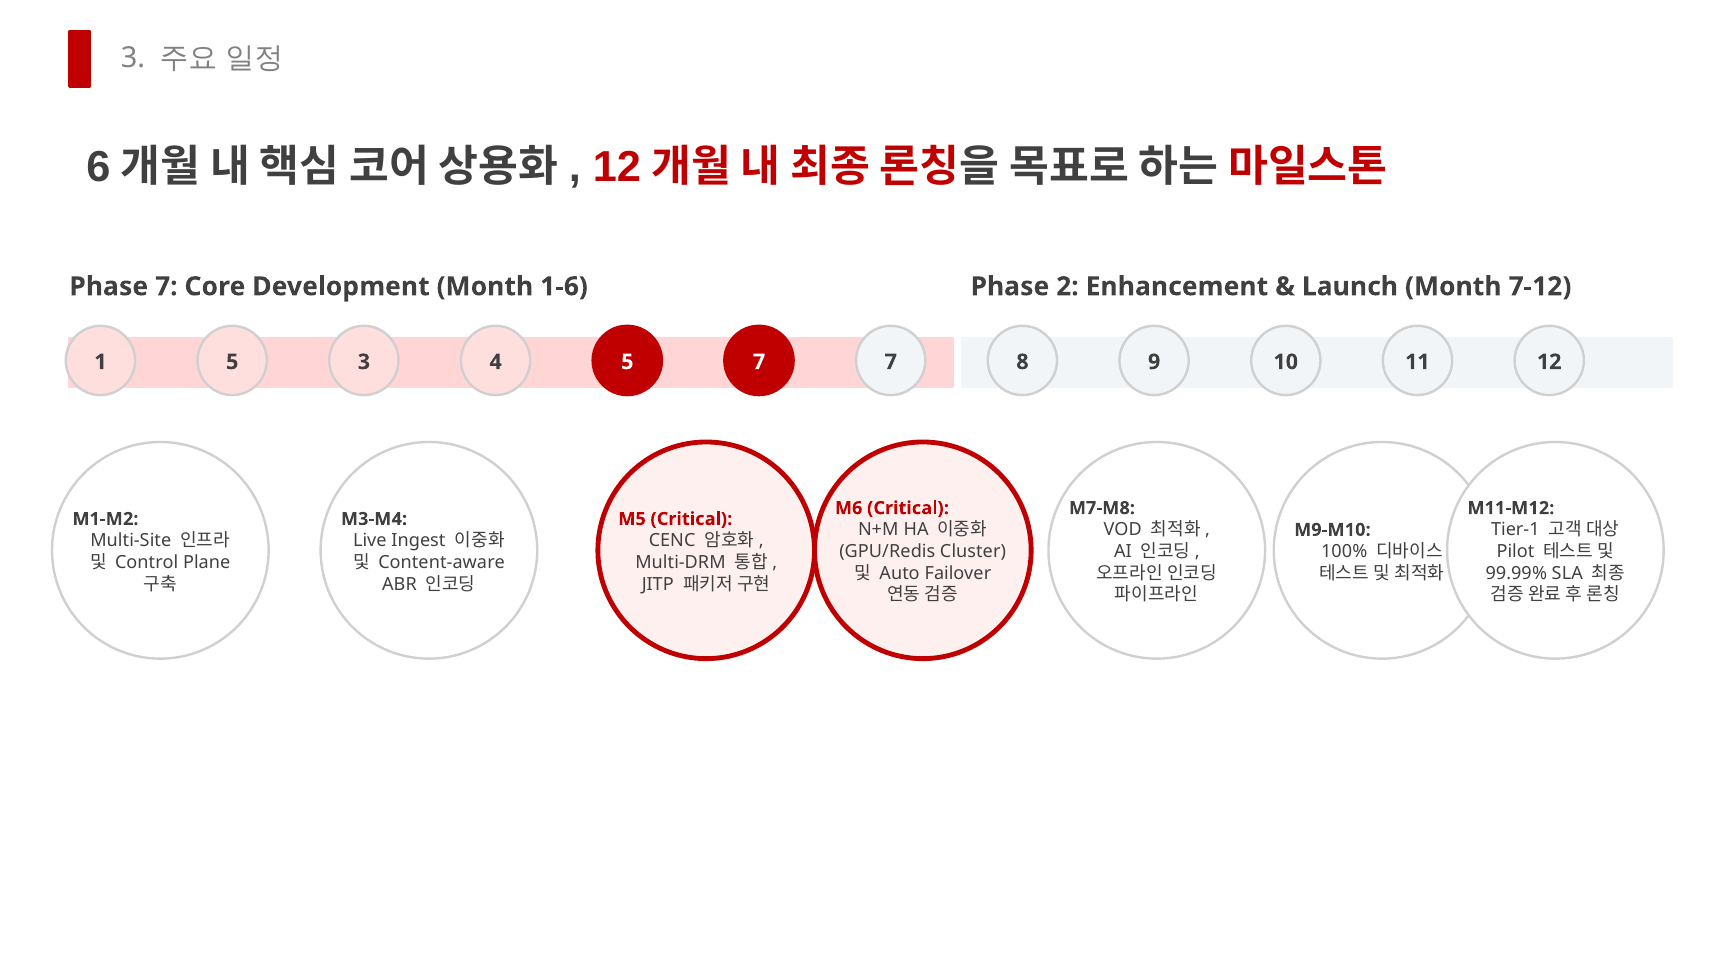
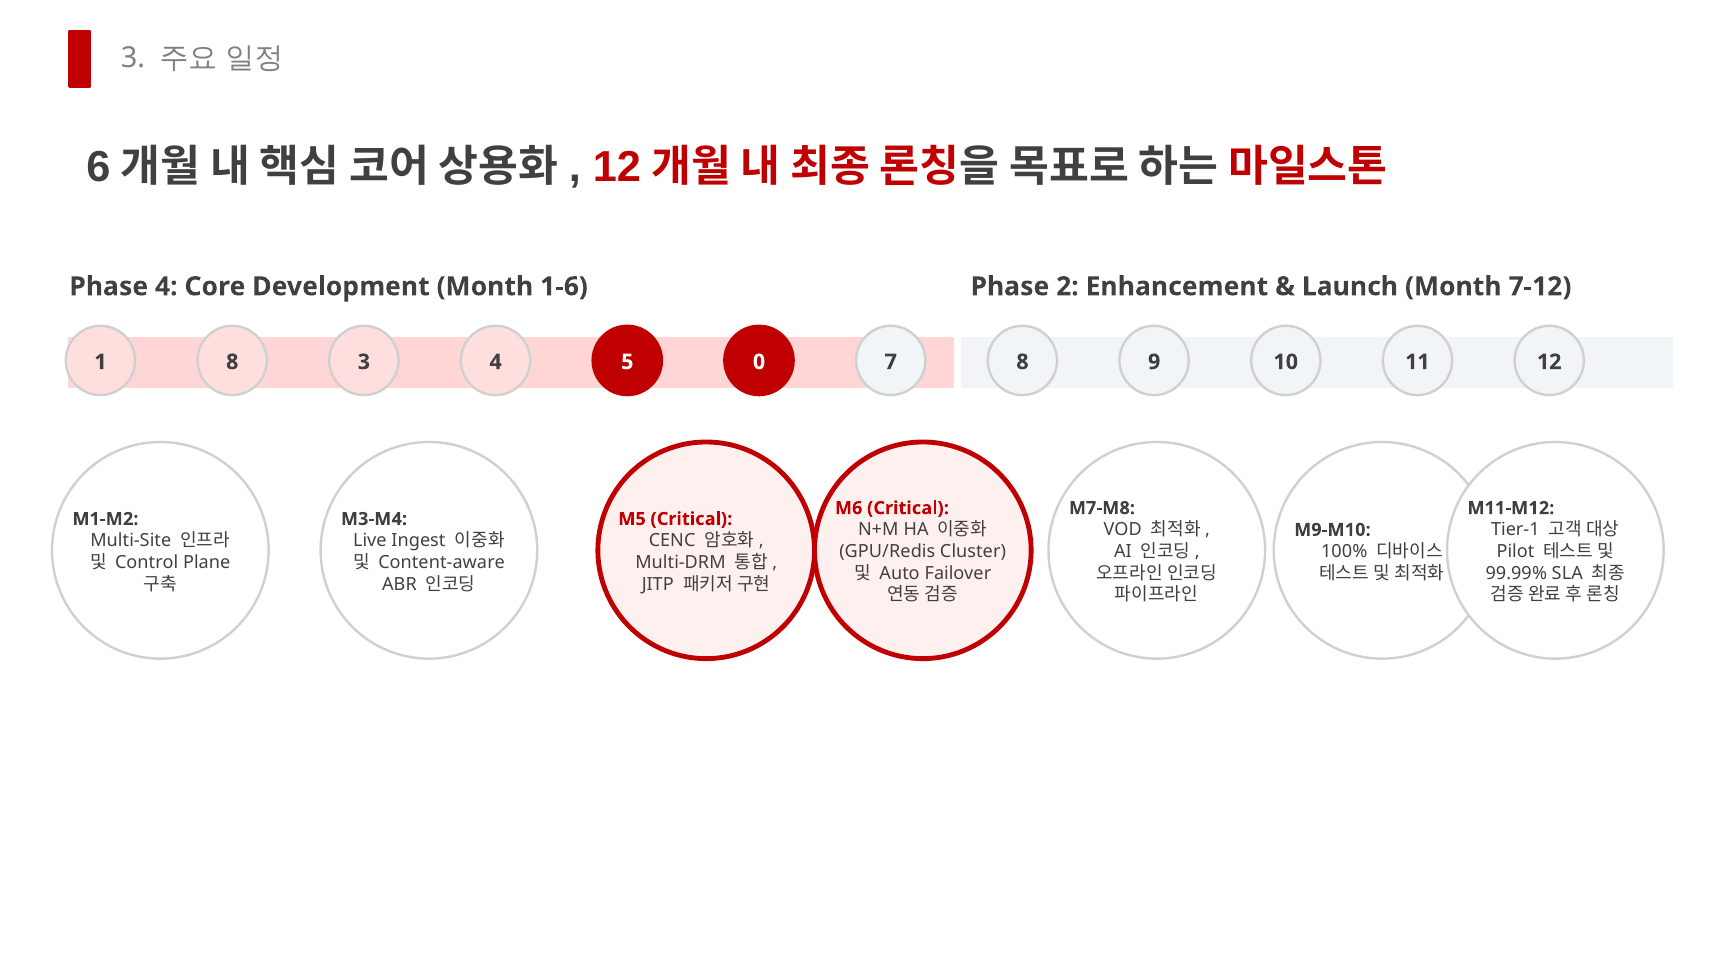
Phase 7: 7 -> 4 (166, 286)
1 5: 5 -> 8 (232, 362)
5 7: 7 -> 0 (759, 362)
